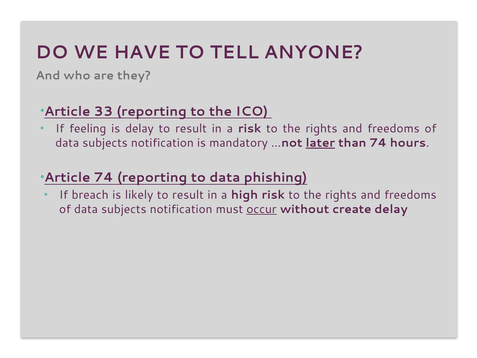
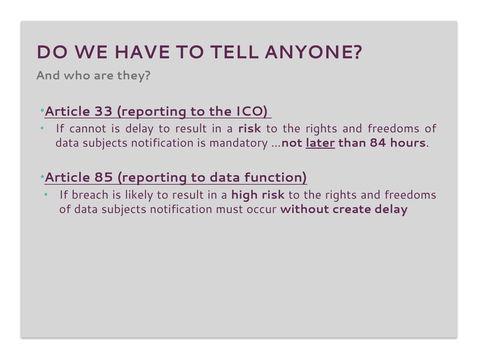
feeling: feeling -> cannot (88, 129)
than 74: 74 -> 84 (378, 143)
Article 74: 74 -> 85 (104, 177)
phishing: phishing -> function (276, 177)
occur underline: present -> none (261, 209)
